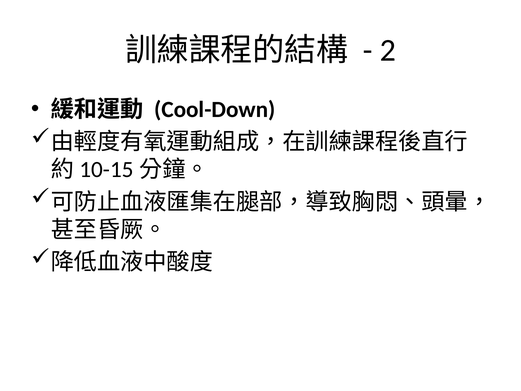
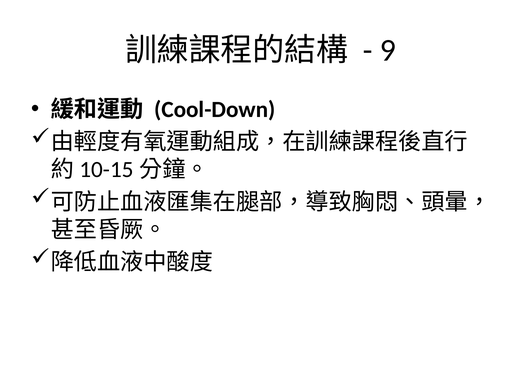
2: 2 -> 9 (388, 50)
